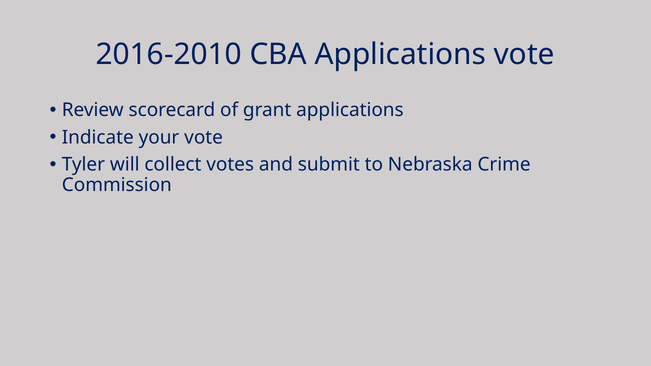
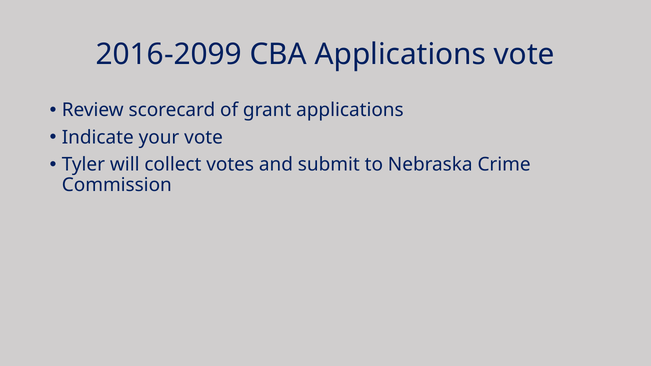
2016-2010: 2016-2010 -> 2016-2099 (169, 55)
